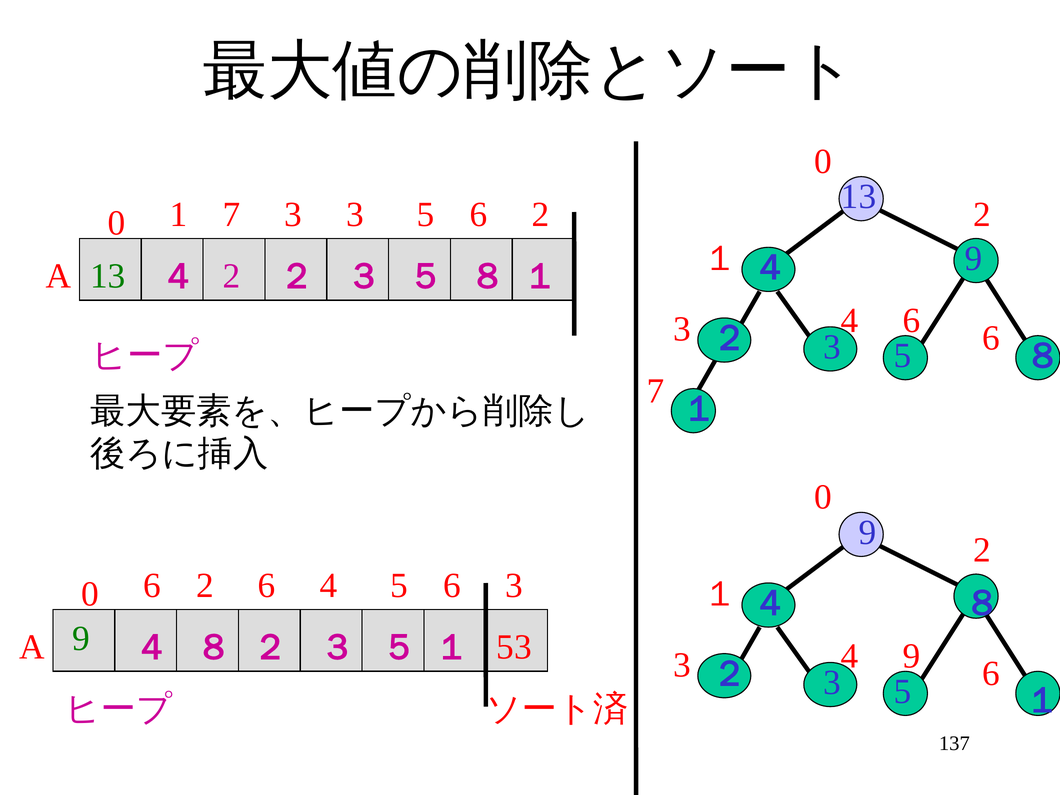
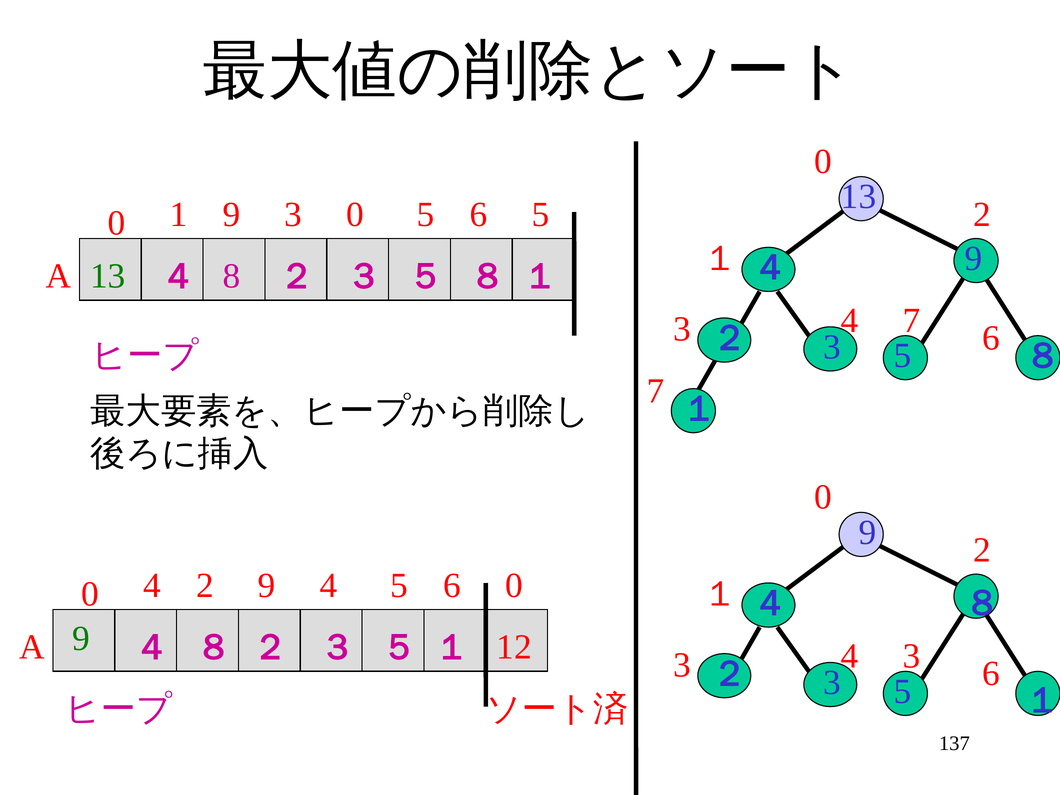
1 7: 7 -> 9 (231, 214)
3 3: 3 -> 0 (355, 214)
5 2: 2 -> 5 (541, 214)
13 2: 2 -> 8 (231, 276)
4 6: 6 -> 7 (912, 320)
0 6: 6 -> 4 (152, 585)
6: 6 -> 9 (267, 585)
5 3: 3 -> 0 (514, 585)
53: 53 -> 12 (514, 647)
4 9: 9 -> 3 (912, 656)
